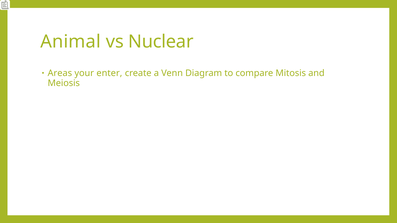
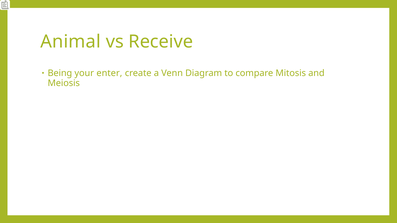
Nuclear: Nuclear -> Receive (161, 42)
Areas: Areas -> Being (60, 73)
